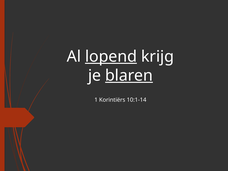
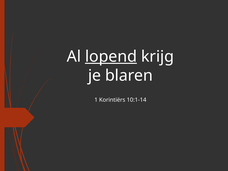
blaren underline: present -> none (129, 76)
